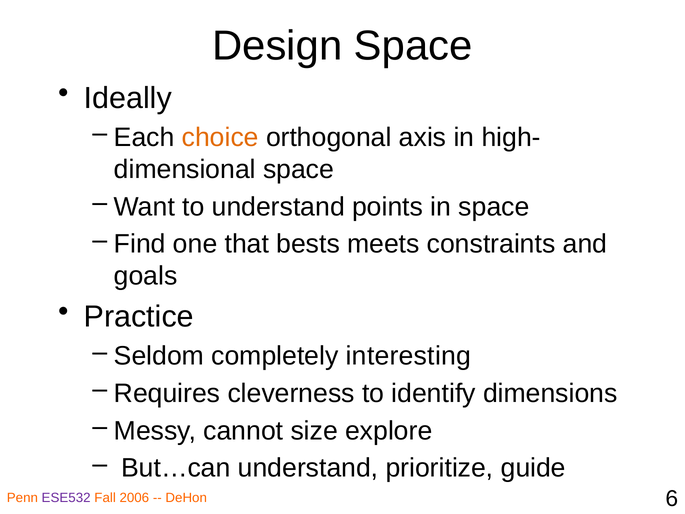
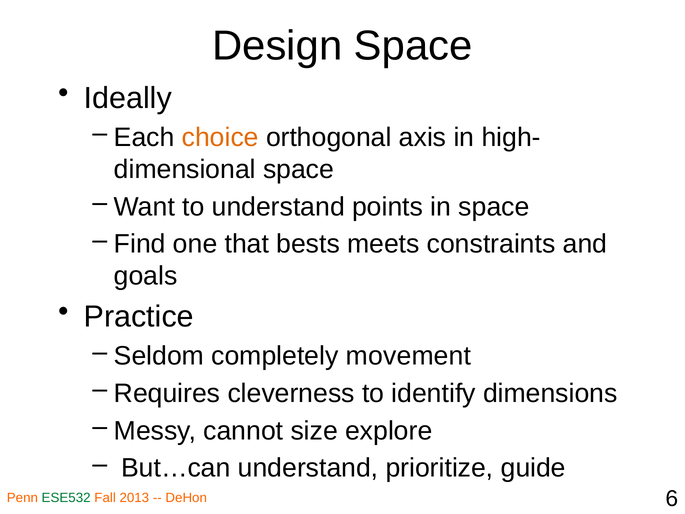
interesting: interesting -> movement (408, 356)
ESE532 colour: purple -> green (66, 498)
2006: 2006 -> 2013 (134, 498)
